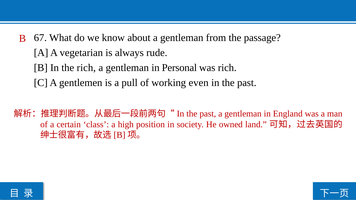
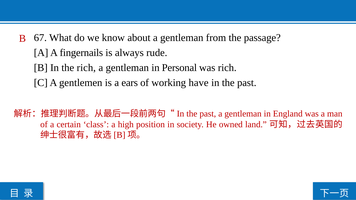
vegetarian: vegetarian -> fingernails (81, 53)
pull: pull -> ears (130, 83)
even: even -> have (199, 83)
